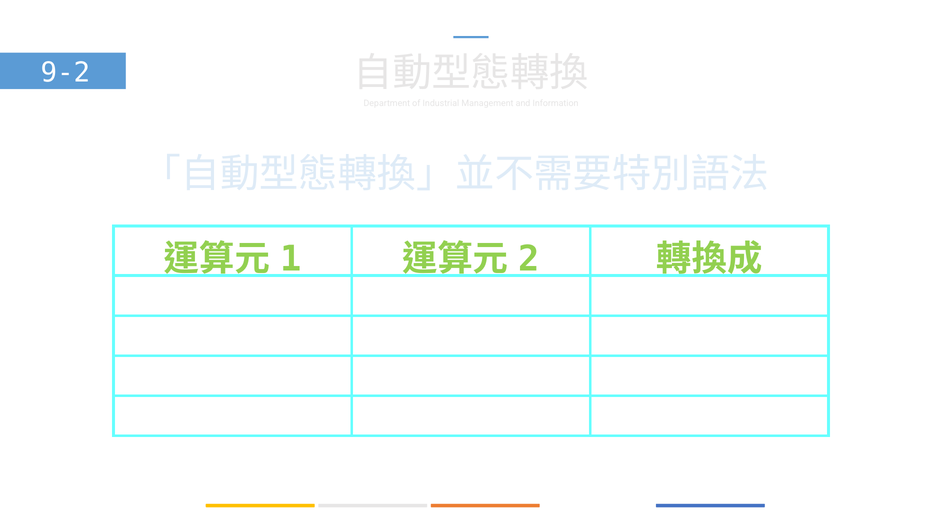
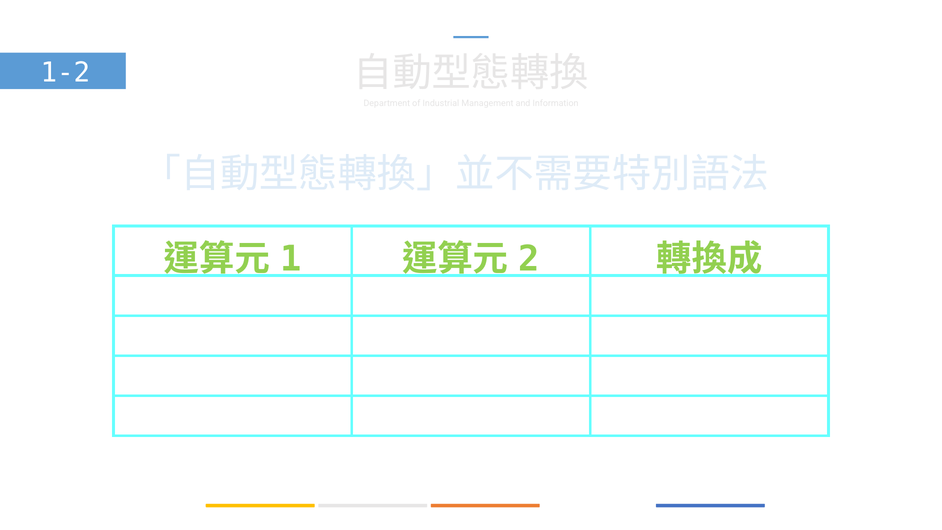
9-2: 9-2 -> 1-2 (65, 73)
